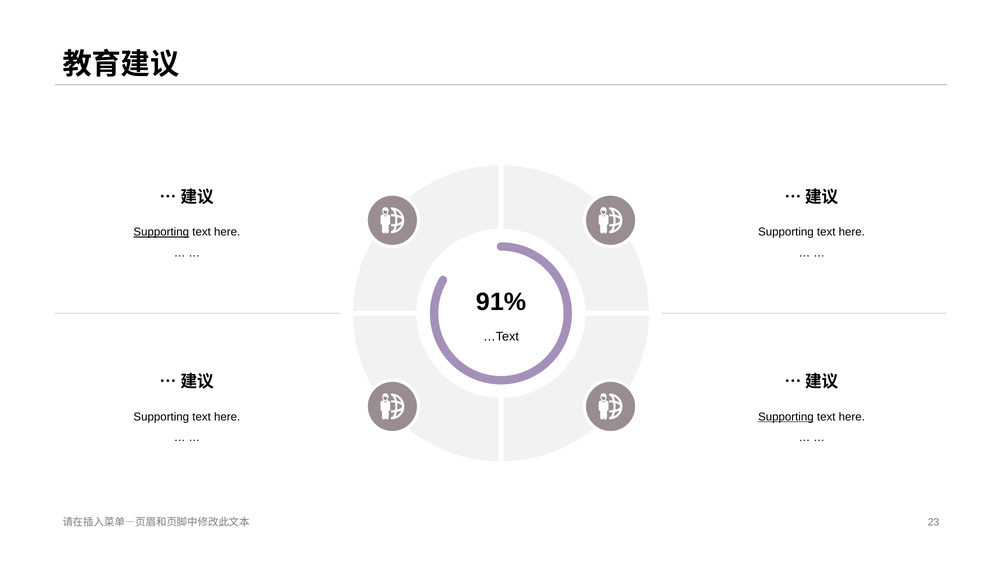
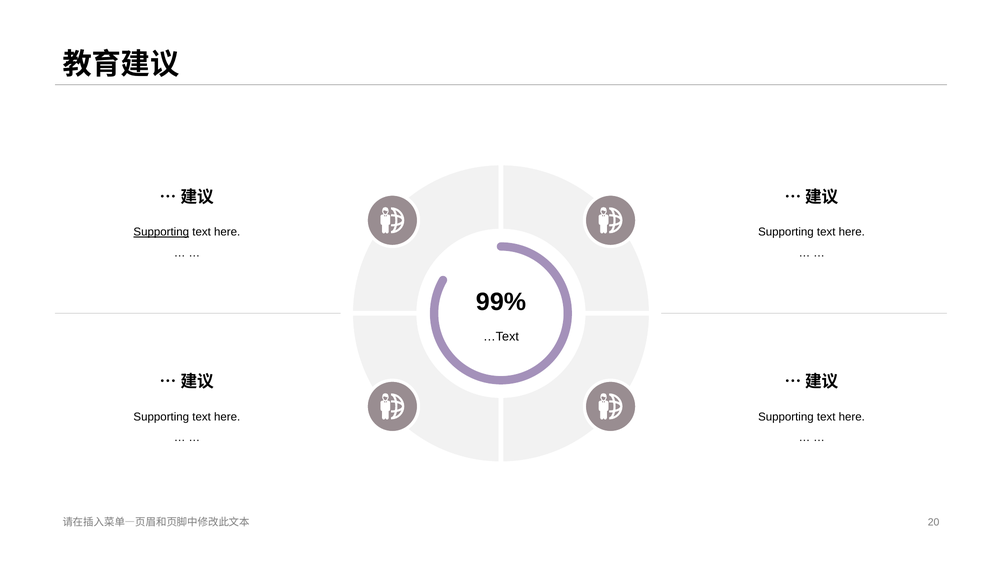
1%: 1% -> 9% (508, 302)
Supporting underline: present -> none (786, 417)
23: 23 -> 20 (934, 522)
